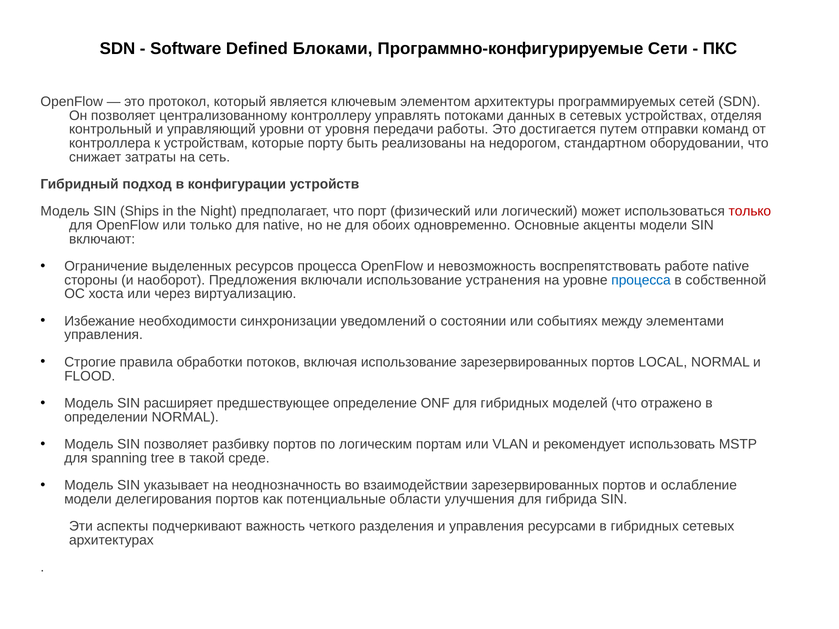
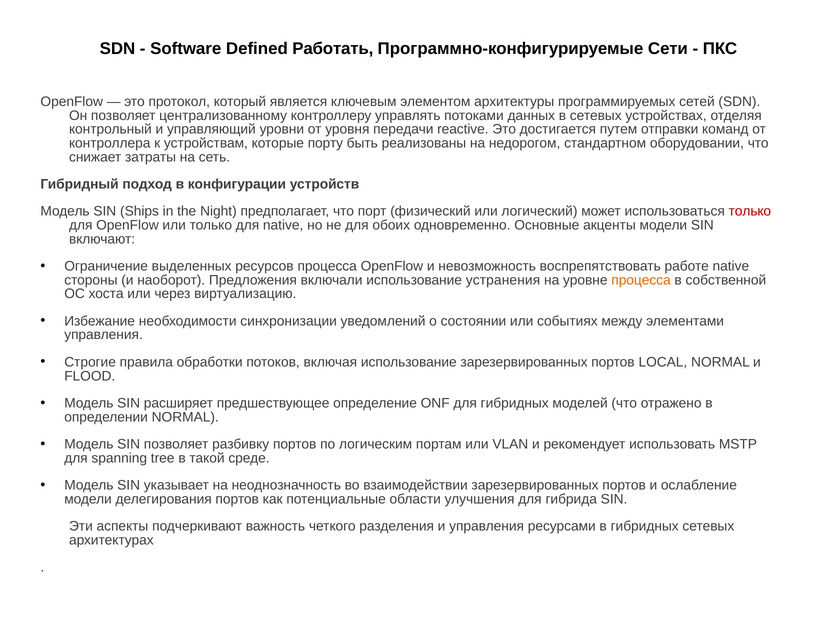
Блоками: Блоками -> Работать (333, 49)
работы: работы -> reactive (463, 129)
процесса colour: blue -> orange (641, 280)
